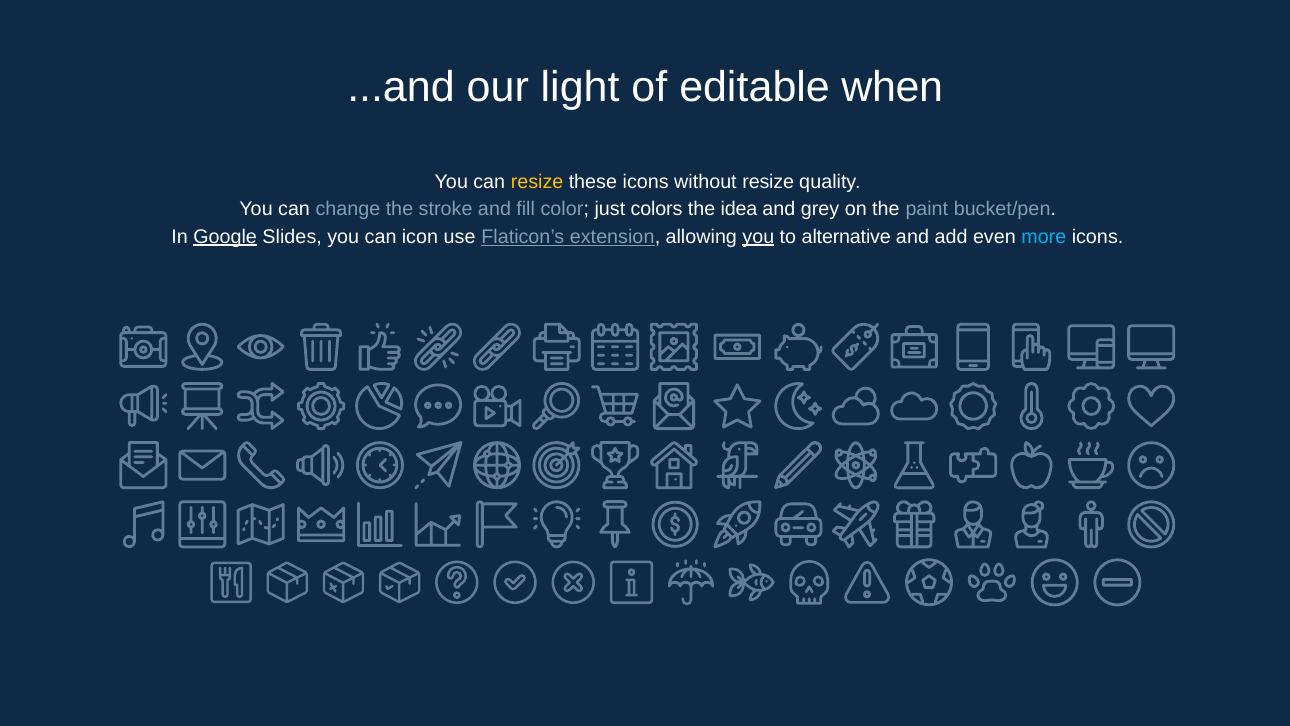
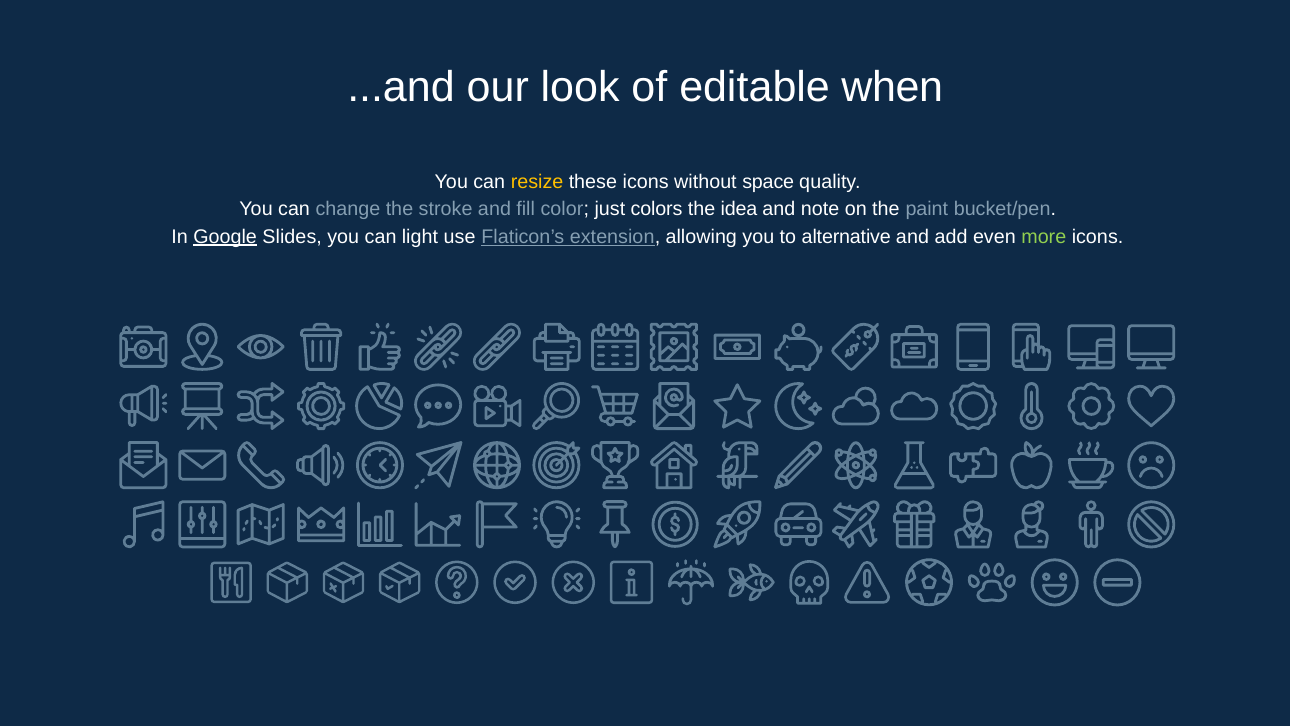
light: light -> look (580, 87)
without resize: resize -> space (768, 182)
grey: grey -> note (820, 209)
icon: icon -> light (420, 236)
you underline: present -> none (758, 236)
more colour: light blue -> light green (1044, 236)
